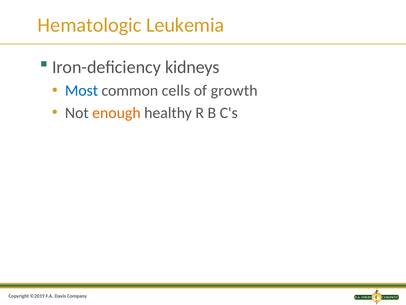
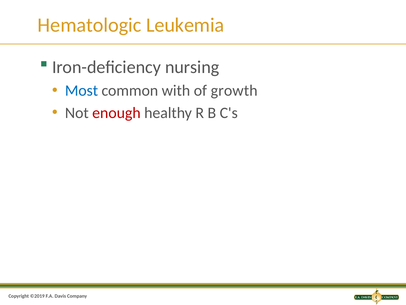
kidneys: kidneys -> nursing (192, 67)
cells: cells -> with (176, 91)
enough colour: orange -> red (116, 113)
